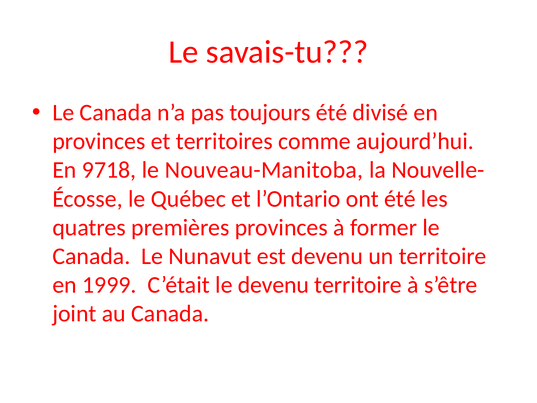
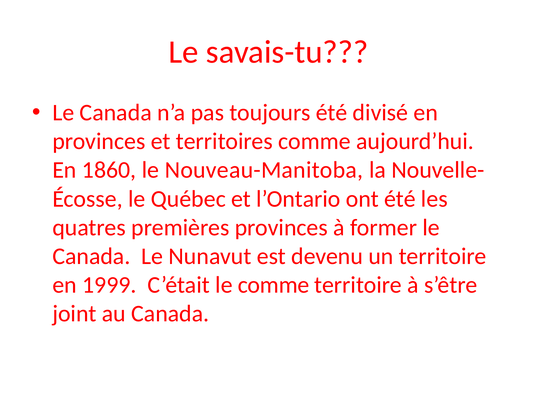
9718: 9718 -> 1860 (109, 170)
le devenu: devenu -> comme (274, 285)
